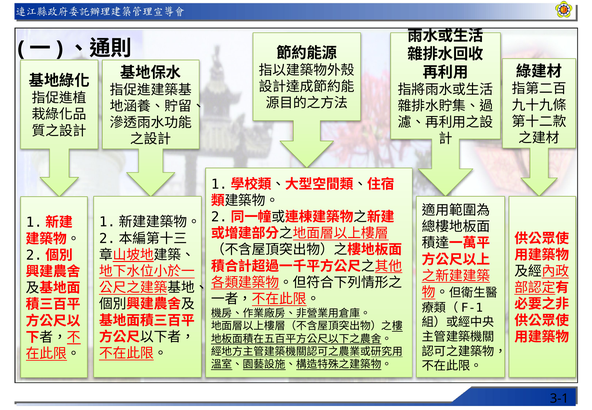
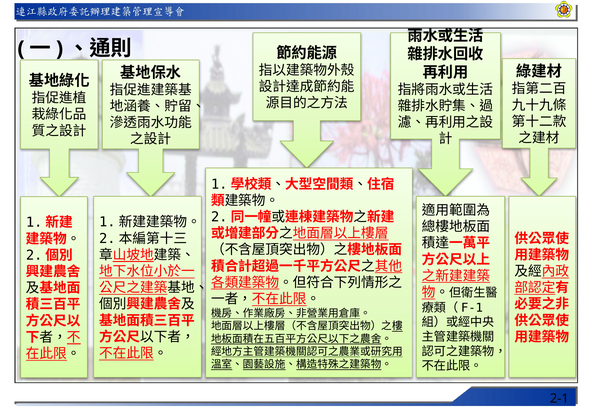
3-1: 3-1 -> 2-1 (559, 398)
